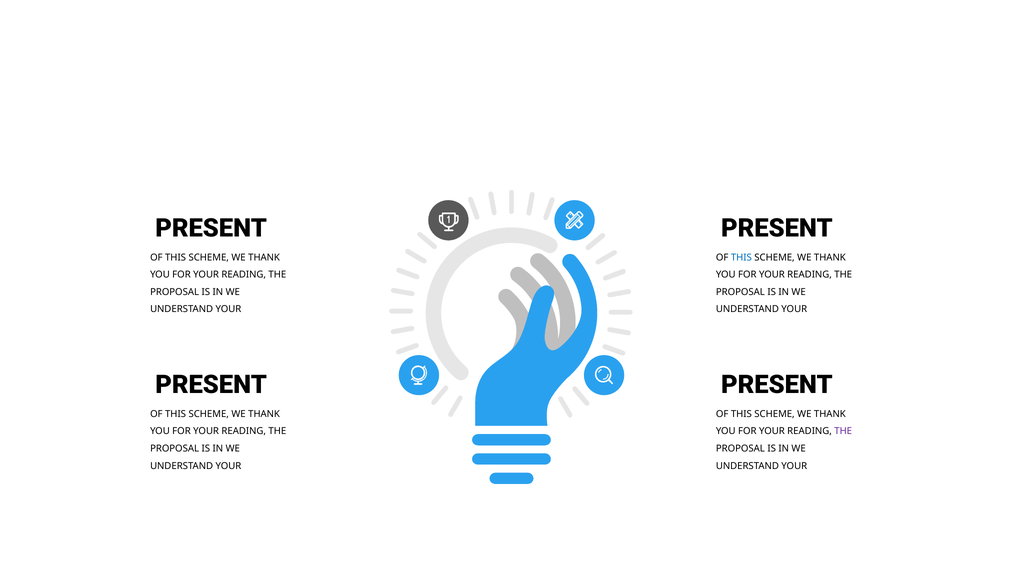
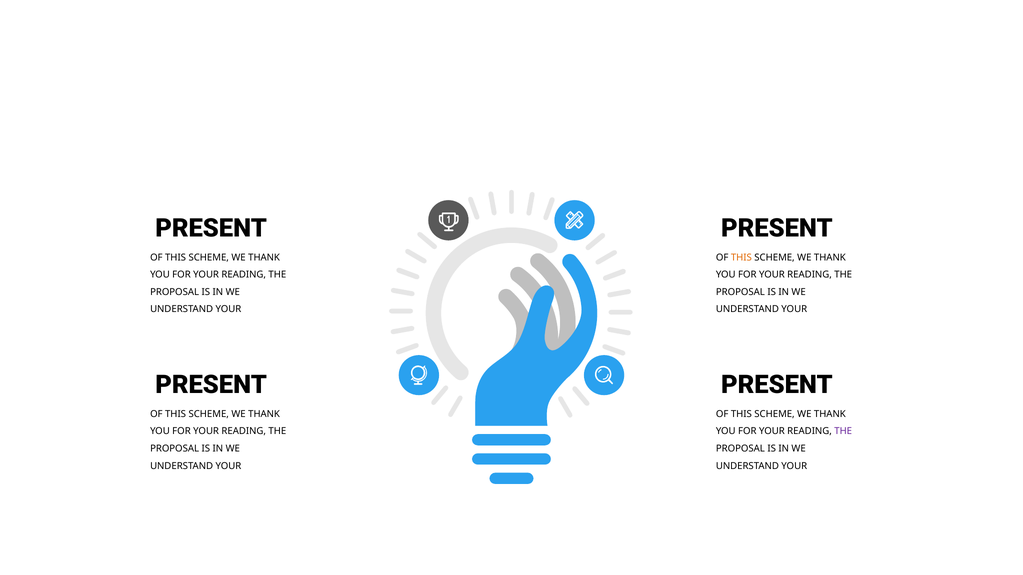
THIS colour: blue -> orange (741, 258)
